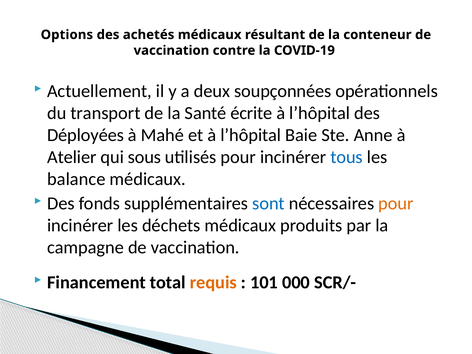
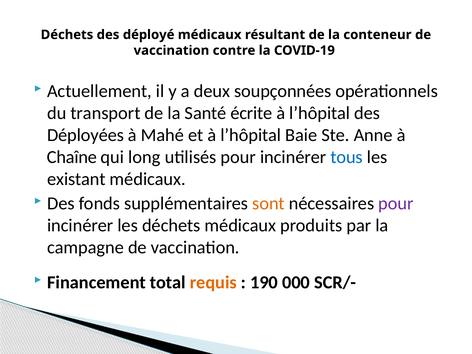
Options: Options -> Déchets (67, 35)
achetés: achetés -> déployé (149, 35)
Atelier: Atelier -> Chaîne (72, 157)
sous: sous -> long (144, 157)
balance: balance -> existant (76, 179)
sont colour: blue -> orange (269, 204)
pour colour: orange -> purple (396, 204)
101: 101 -> 190 (264, 283)
